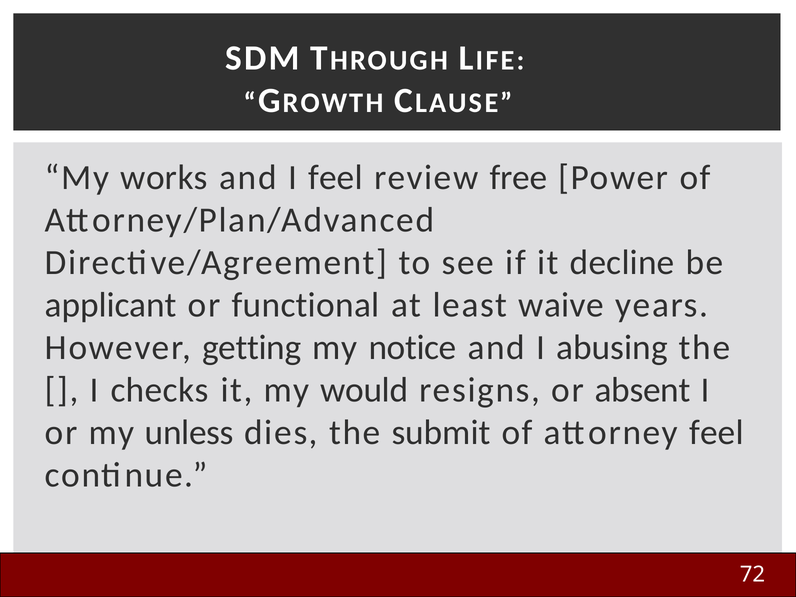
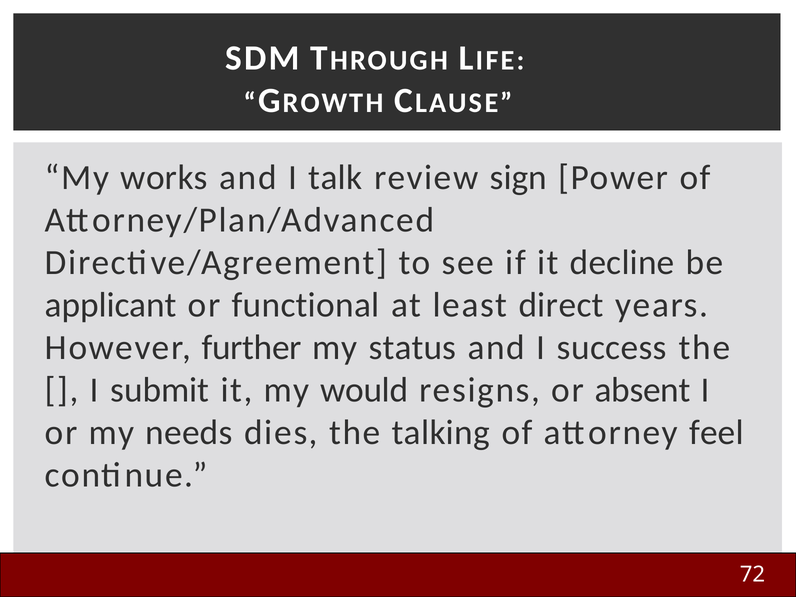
I feel: feel -> talk (335, 177)
free: free -> sign (518, 177)
waive: waive -> direct (561, 305)
getting: getting -> further (252, 347)
notice: notice -> status (412, 347)
abusing: abusing -> success (612, 347)
checks: checks -> submit (160, 390)
unless: unless -> needs (189, 432)
submit: submit -> talking (441, 432)
